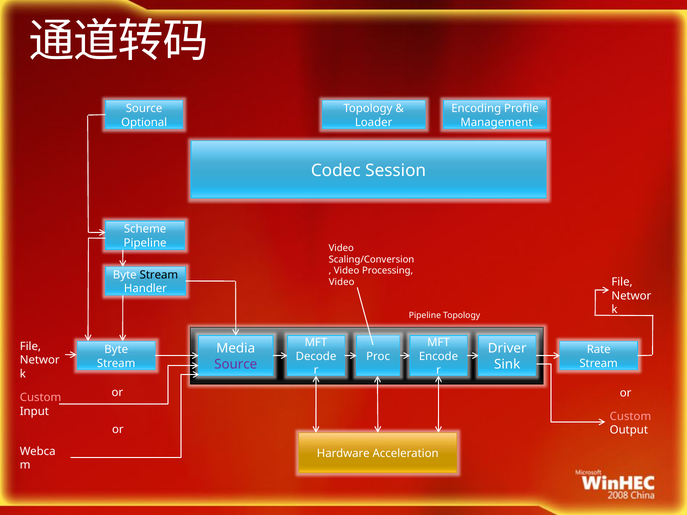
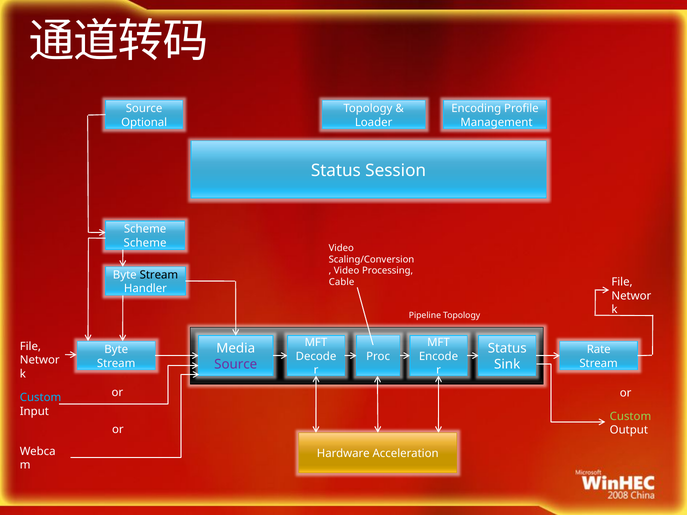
Codec: Codec -> Status (336, 171)
Pipeline: Pipeline -> Scheme (145, 243)
Video: Video -> Cable (342, 282)
Driver: Driver -> Status (507, 349)
Custom colour: pink -> light blue (41, 398)
Custom colour: pink -> light green (630, 417)
